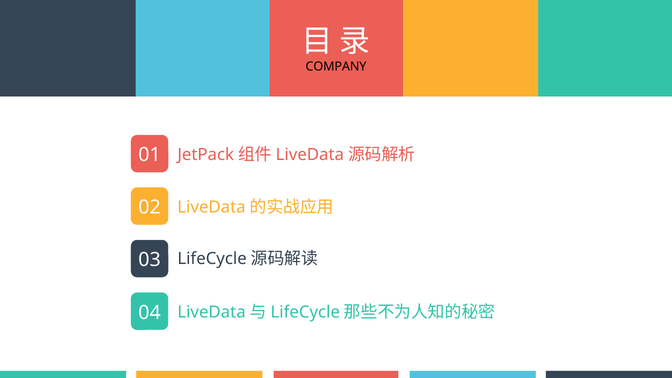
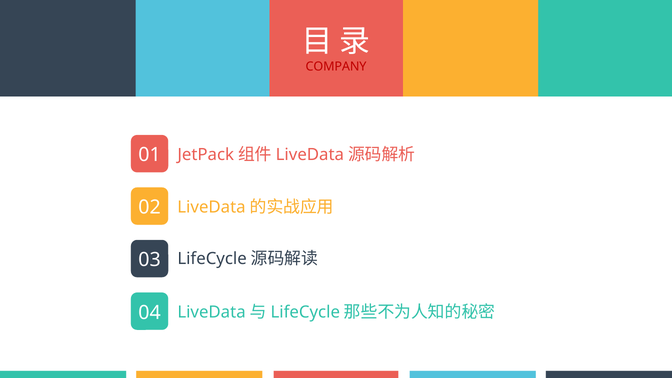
COMPANY colour: black -> red (336, 66)
